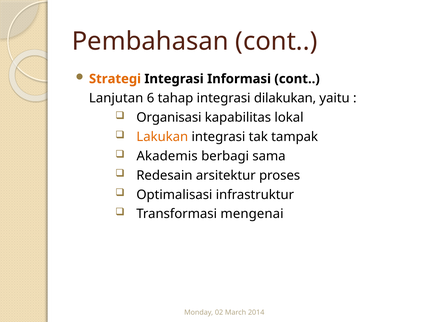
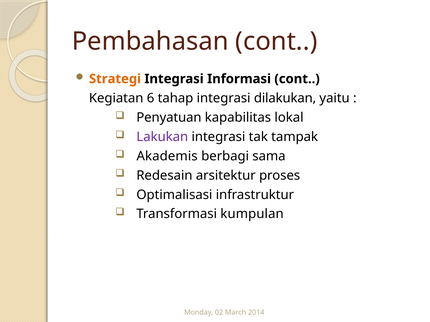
Lanjutan: Lanjutan -> Kegiatan (116, 98)
Organisasi: Organisasi -> Penyatuan (169, 118)
Lakukan colour: orange -> purple (162, 137)
mengenai: mengenai -> kumpulan (252, 214)
